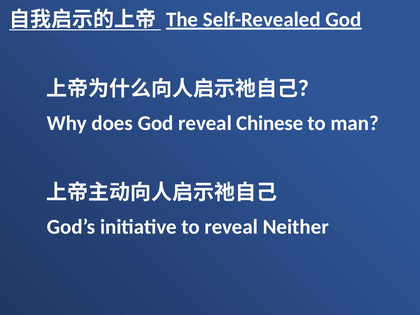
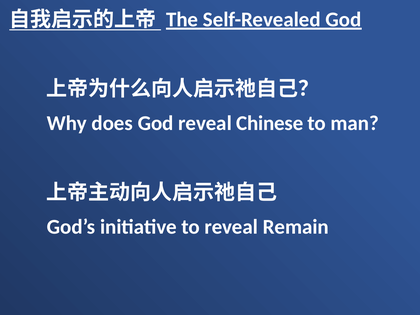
Neither: Neither -> Remain (296, 227)
